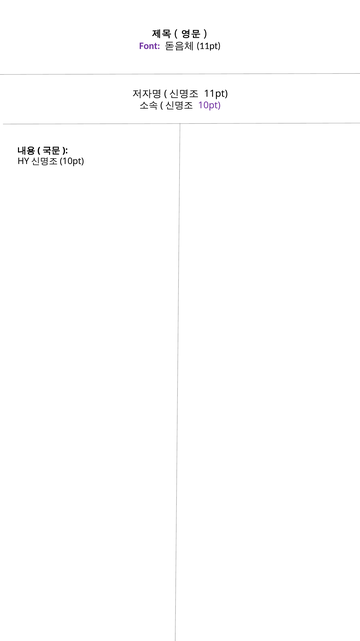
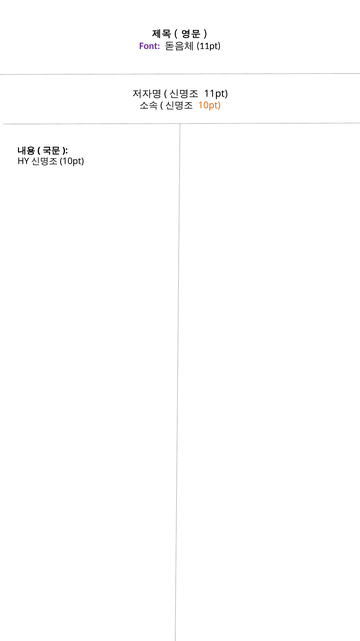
10pt colour: purple -> orange (209, 105)
